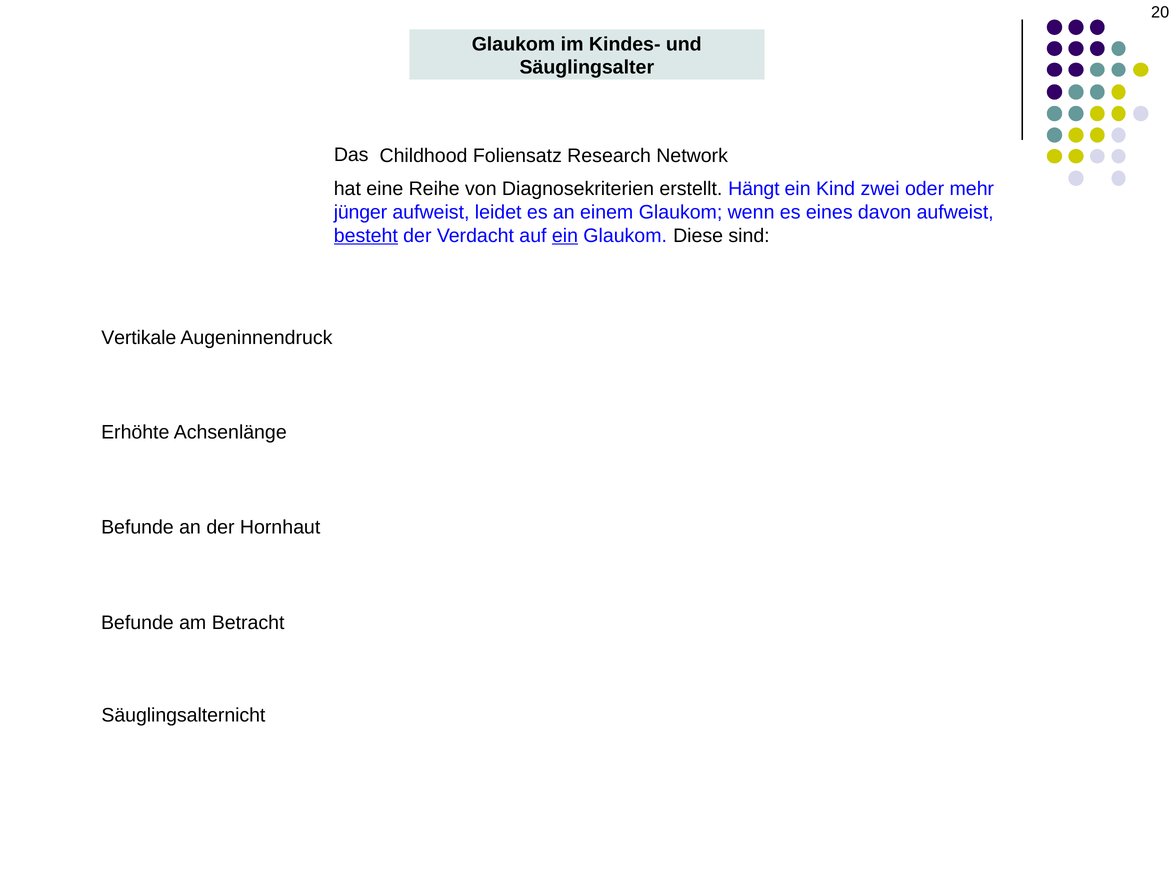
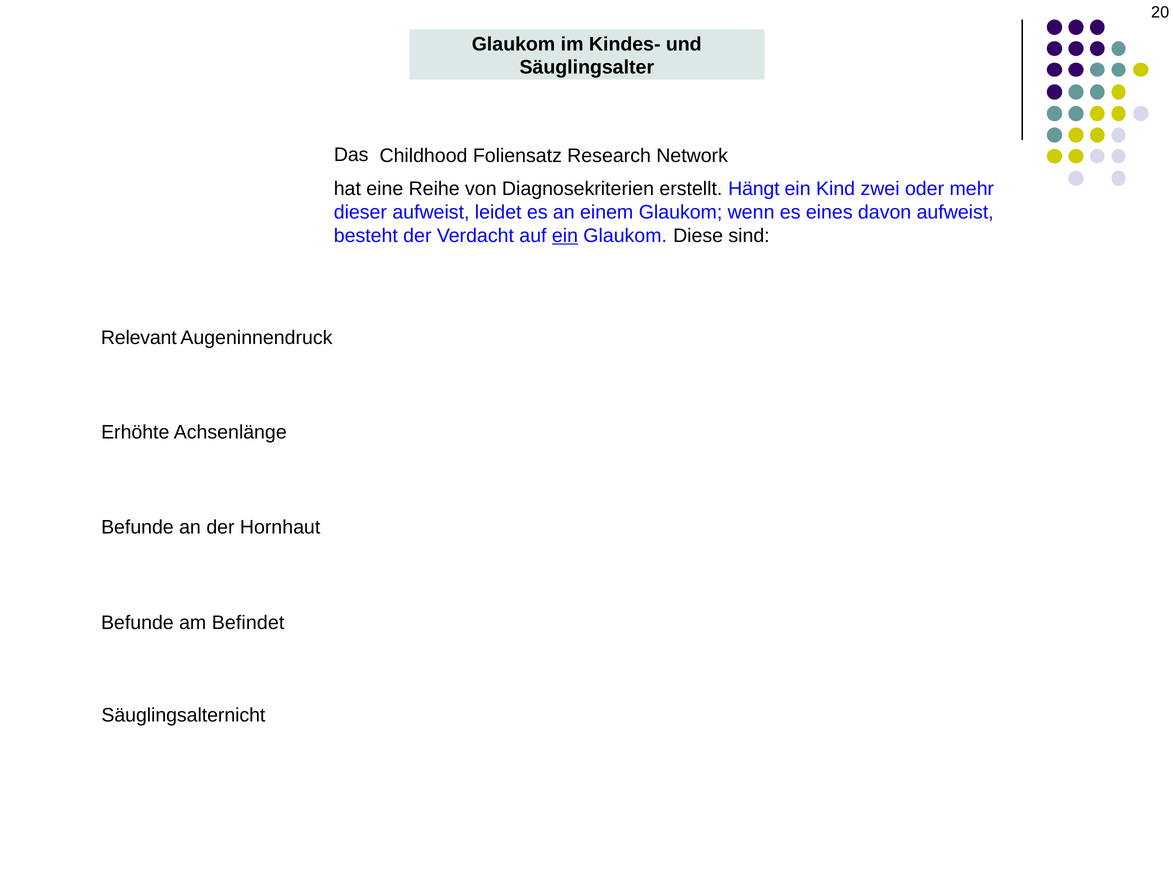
jünger: jünger -> dieser (360, 212)
besteht underline: present -> none (366, 235)
Vertikale: Vertikale -> Relevant (139, 338)
Betracht: Betracht -> Befindet (248, 622)
